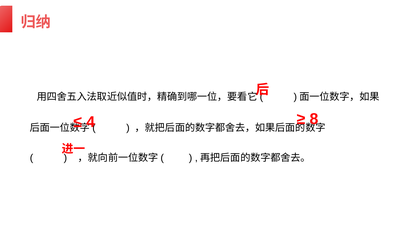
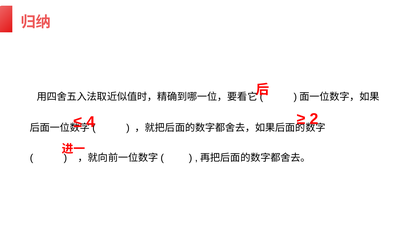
8: 8 -> 2 (314, 119)
